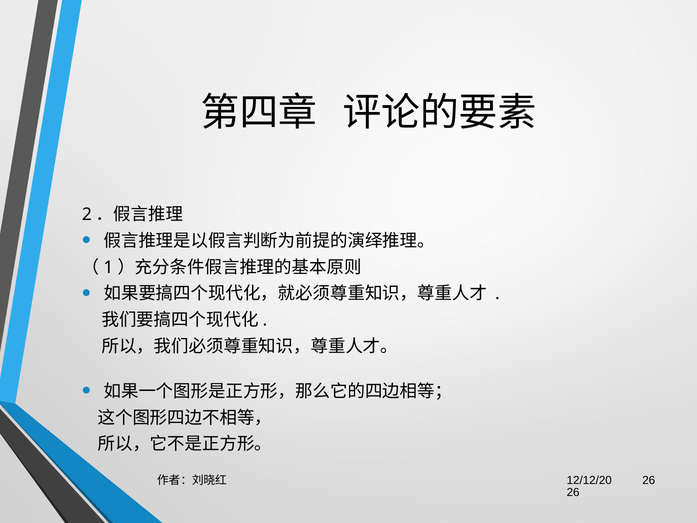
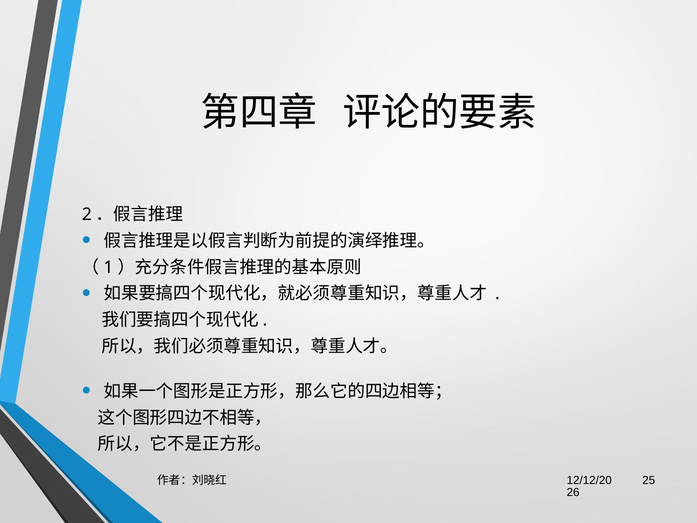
26: 26 -> 25 (649, 480)
